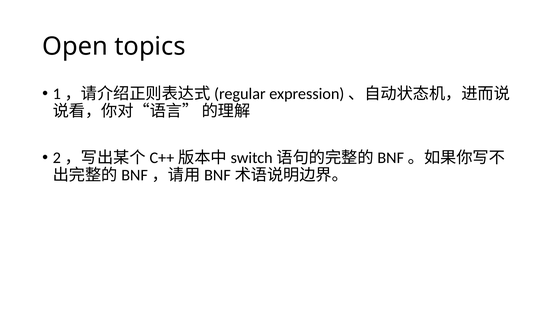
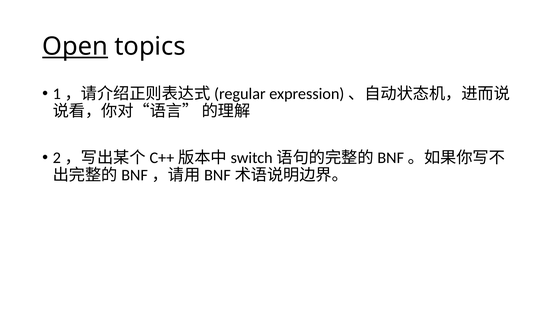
Open underline: none -> present (75, 47)
